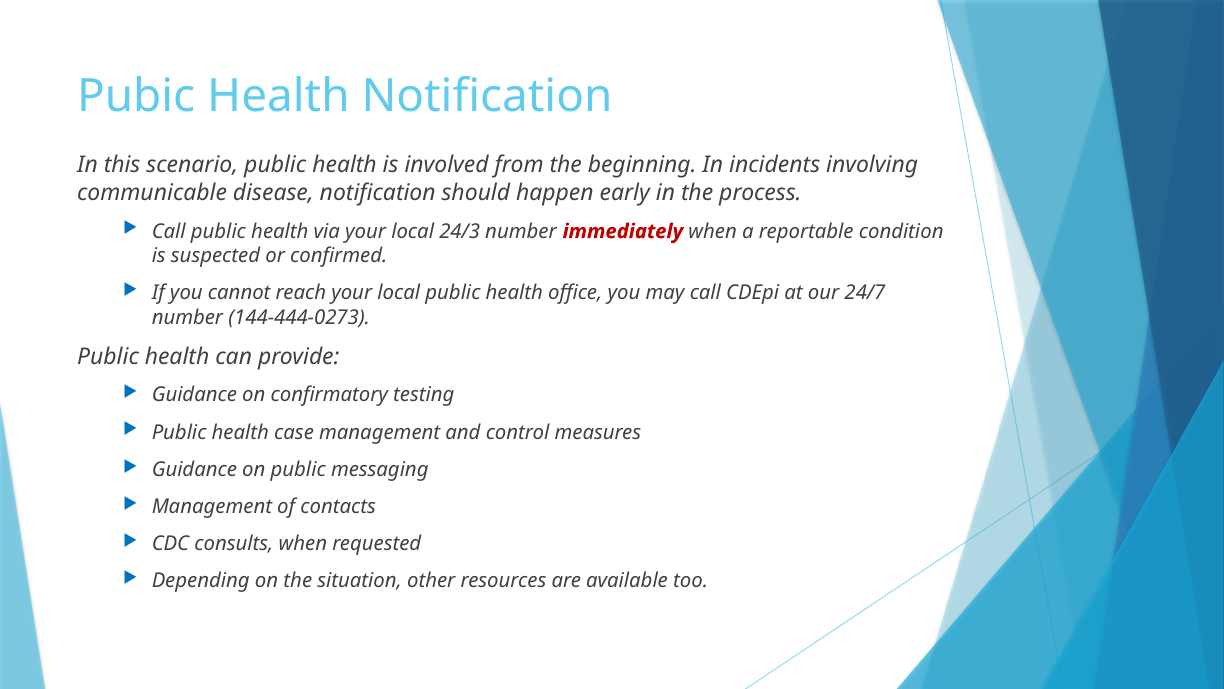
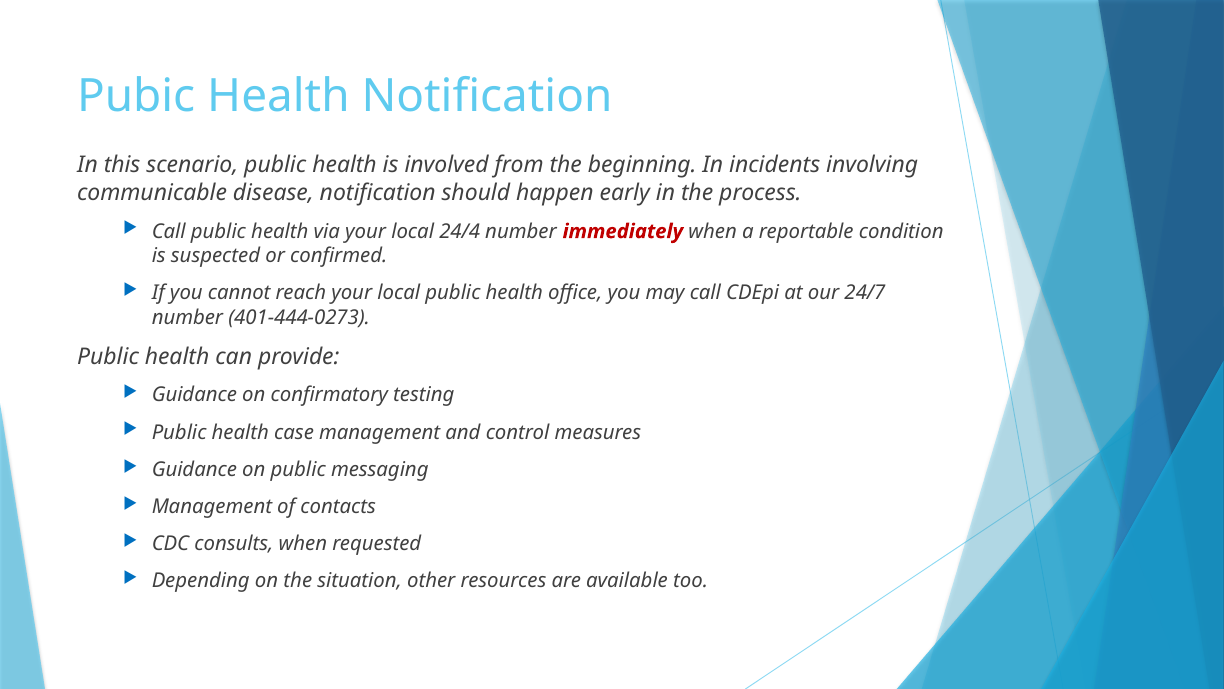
24/3: 24/3 -> 24/4 (460, 231)
144-444-0273: 144-444-0273 -> 401-444-0273 (299, 317)
